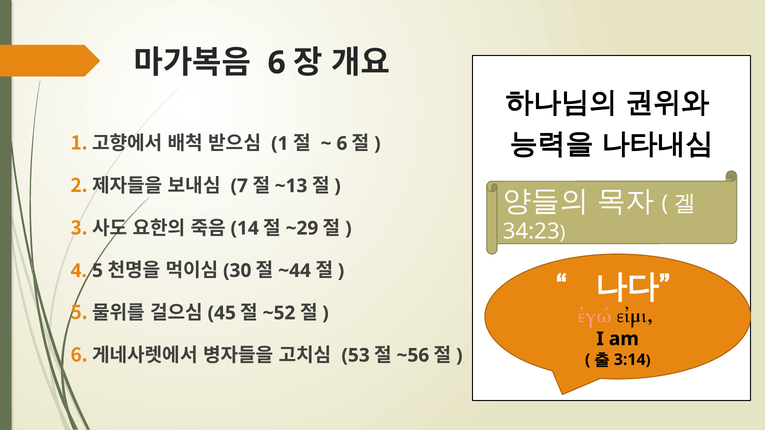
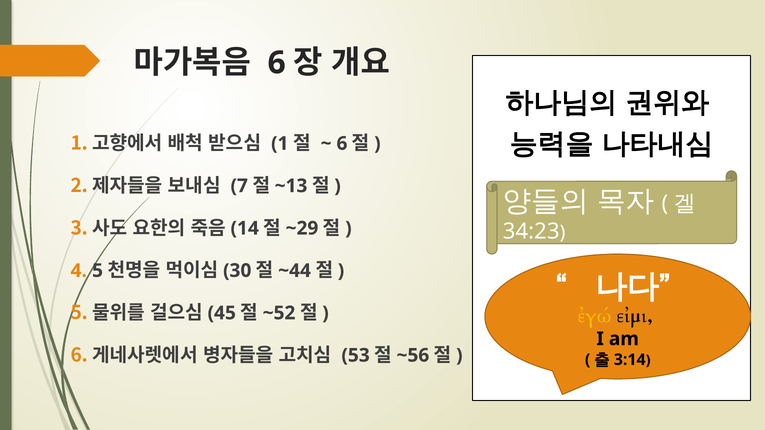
ἐγώ colour: pink -> yellow (595, 316)
